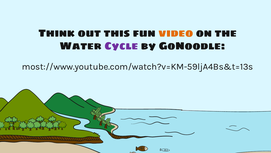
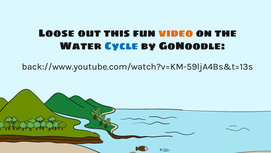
Think: Think -> Loose (57, 33)
Cycle colour: purple -> blue (121, 46)
most://www.youtube.com/watch?v=KM-59ljA4Bs&t=13s: most://www.youtube.com/watch?v=KM-59ljA4Bs&t=13s -> back://www.youtube.com/watch?v=KM-59ljA4Bs&t=13s (138, 66)
